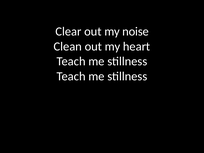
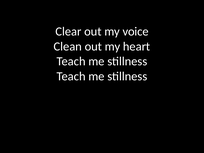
noise: noise -> voice (136, 31)
